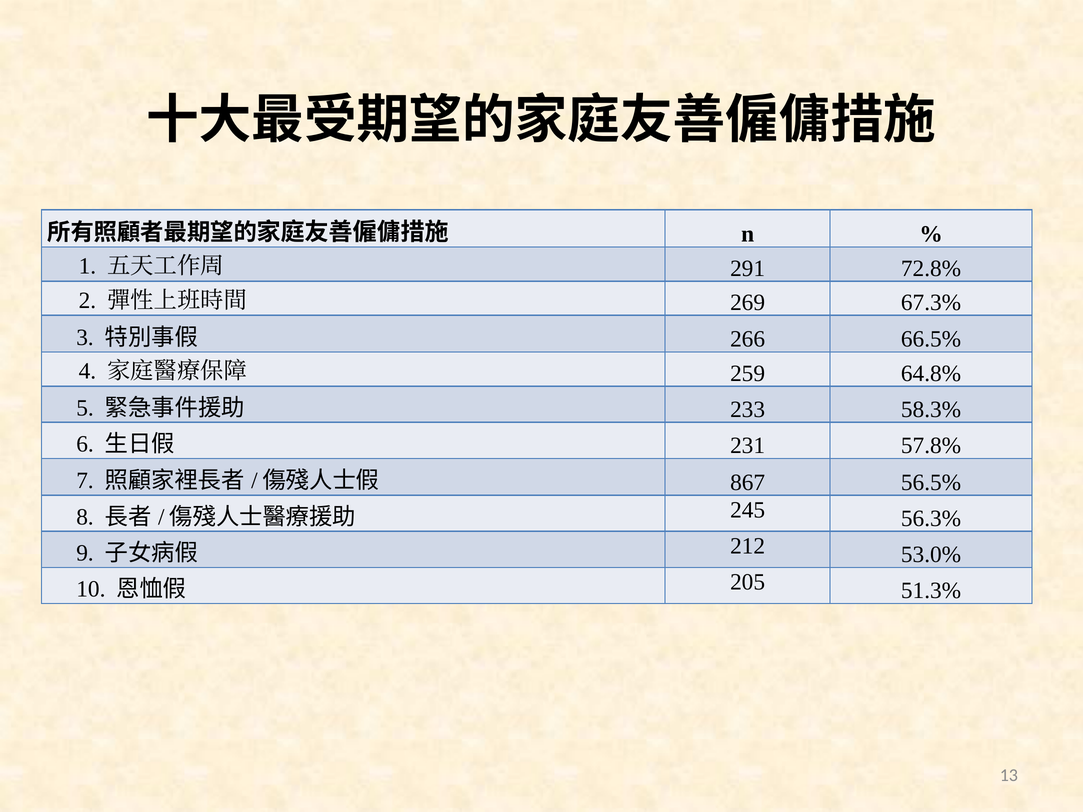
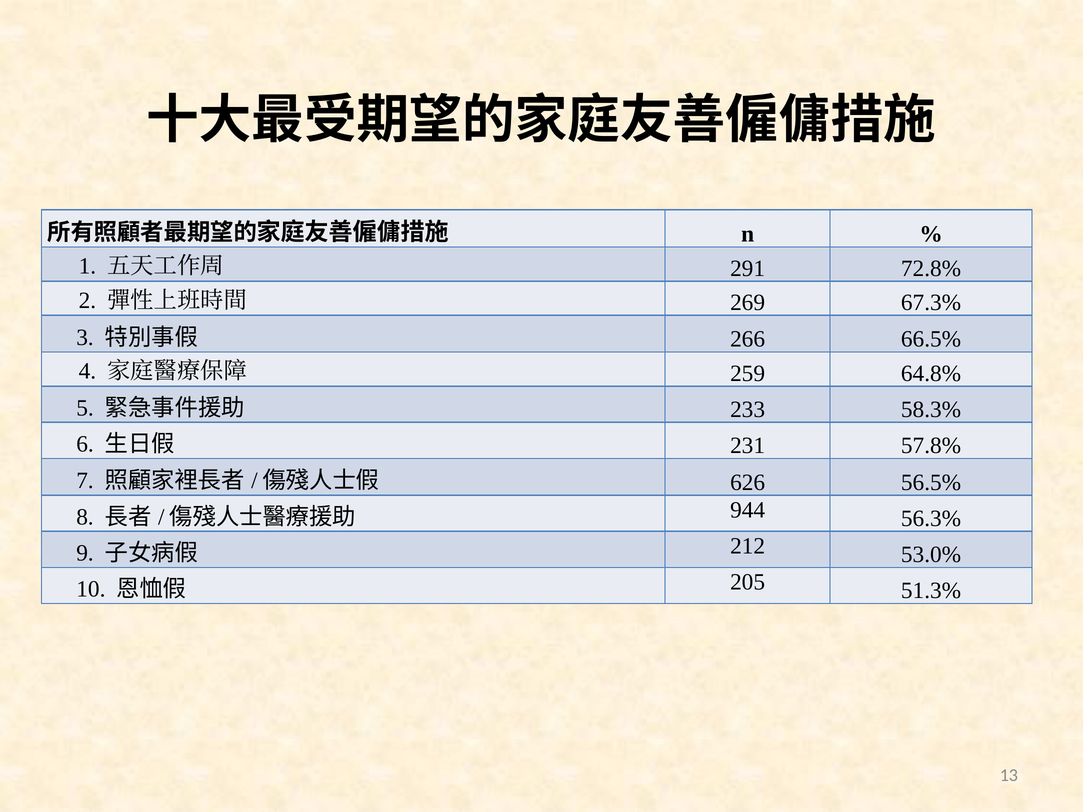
867: 867 -> 626 (748, 483)
245: 245 -> 944 (748, 510)
